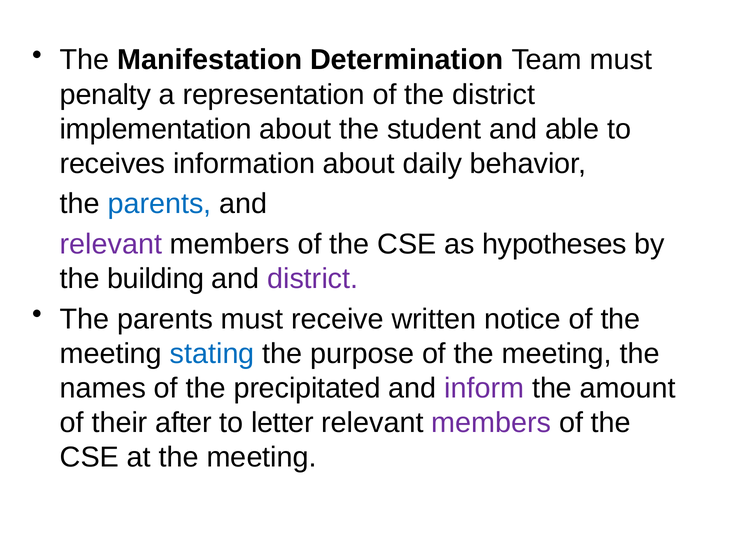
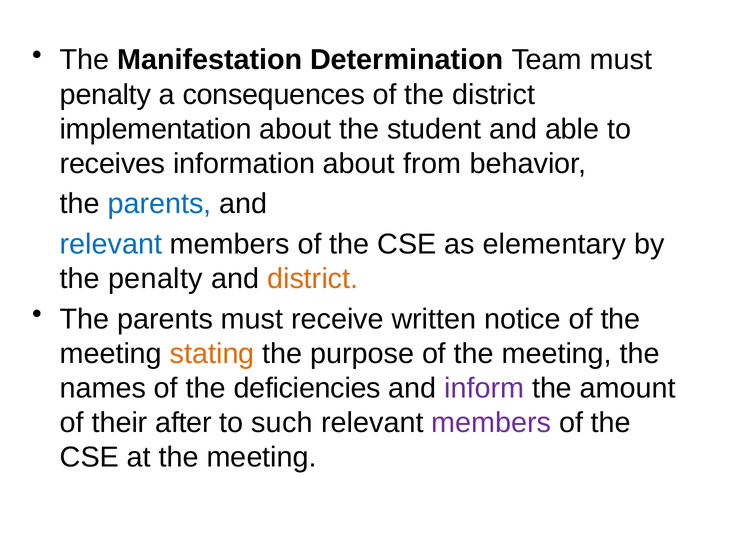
representation: representation -> consequences (274, 95)
daily: daily -> from (432, 164)
relevant colour: purple -> blue (111, 244)
hypotheses: hypotheses -> elementary (554, 244)
the building: building -> penalty (155, 279)
district colour: purple -> orange (313, 279)
stating colour: blue -> orange (212, 354)
precipitated: precipitated -> deficiencies (307, 388)
letter: letter -> such (282, 423)
